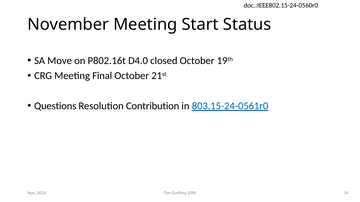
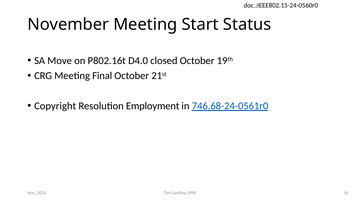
Questions: Questions -> Copyright (55, 106)
Contribution: Contribution -> Employment (153, 106)
803.15-24-0561r0: 803.15-24-0561r0 -> 746.68-24-0561r0 (230, 106)
